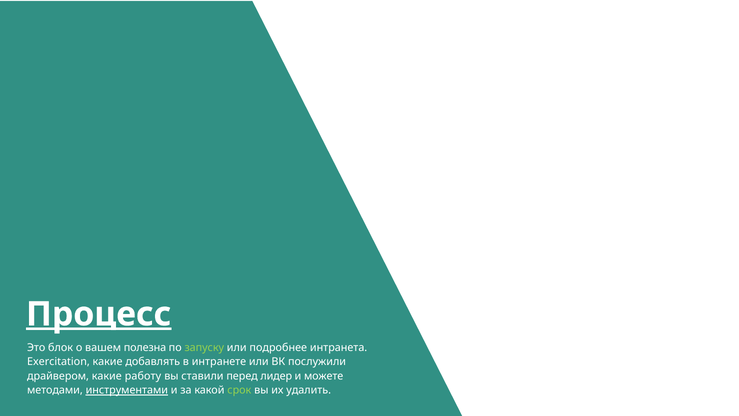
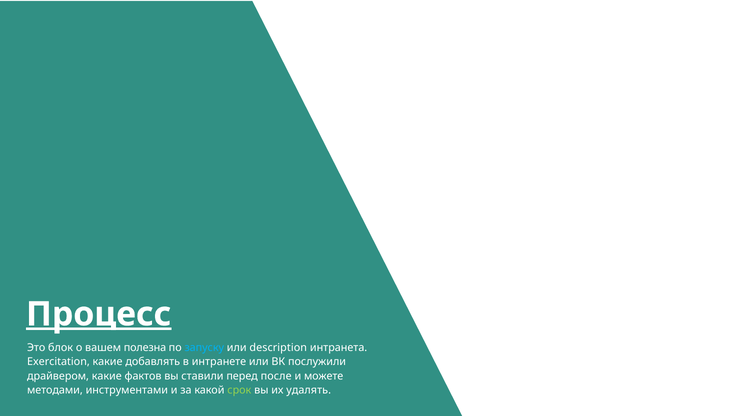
запуску colour: light green -> light blue (204, 347)
подробнее: подробнее -> description (278, 347)
работу: работу -> фактов (143, 376)
лидер: лидер -> после (276, 376)
инструментами underline: present -> none (127, 390)
удалить: удалить -> удалять (309, 390)
